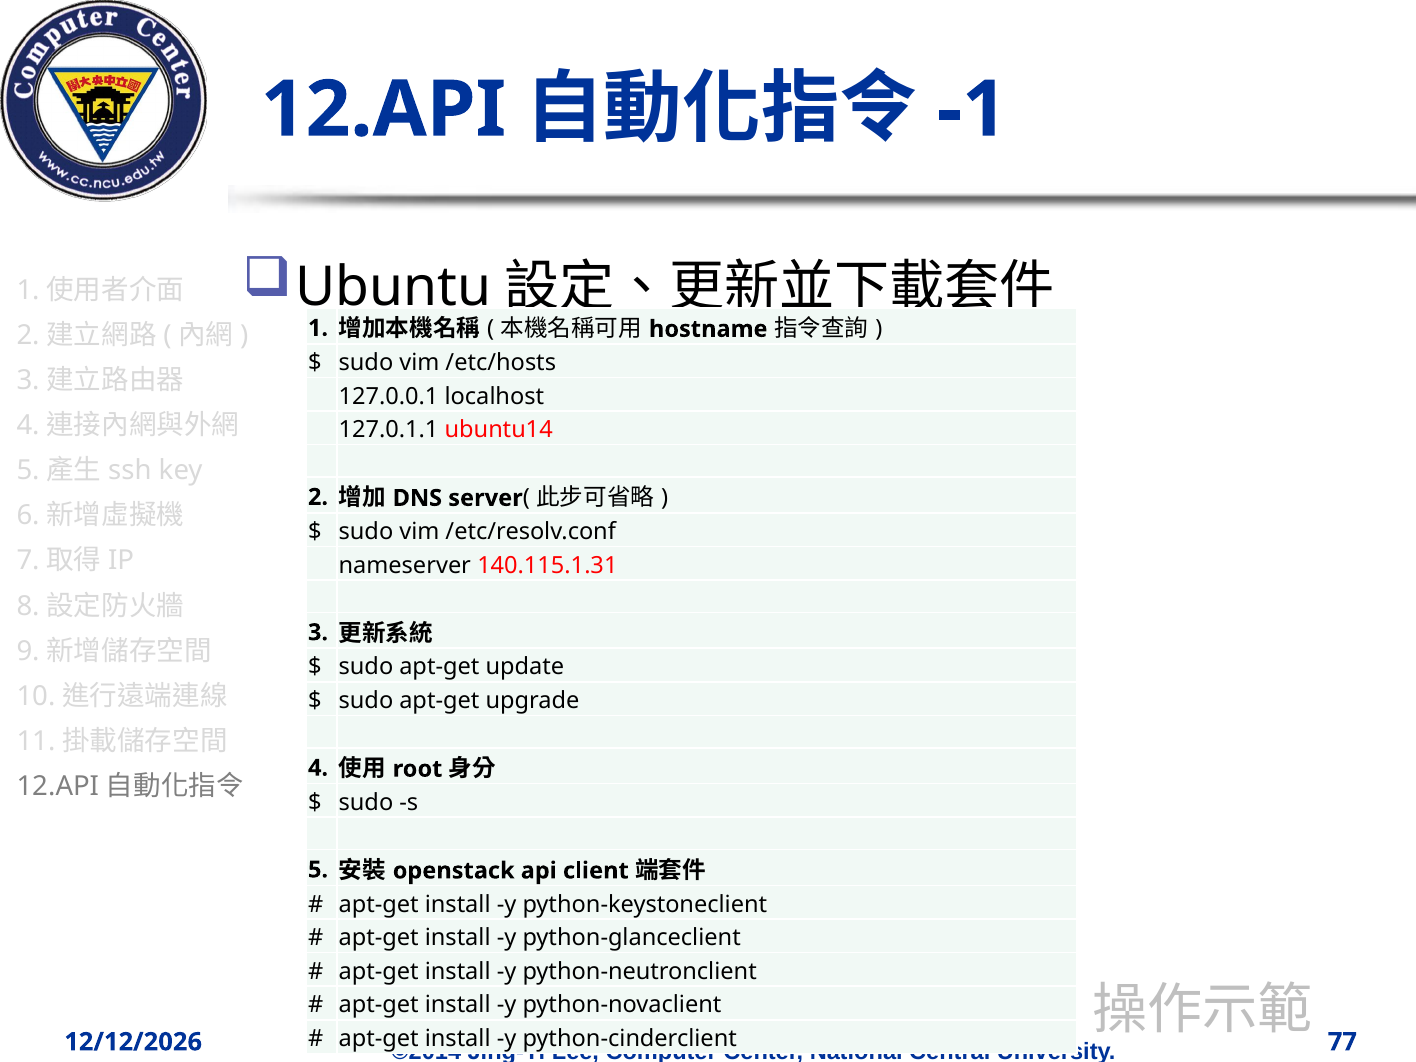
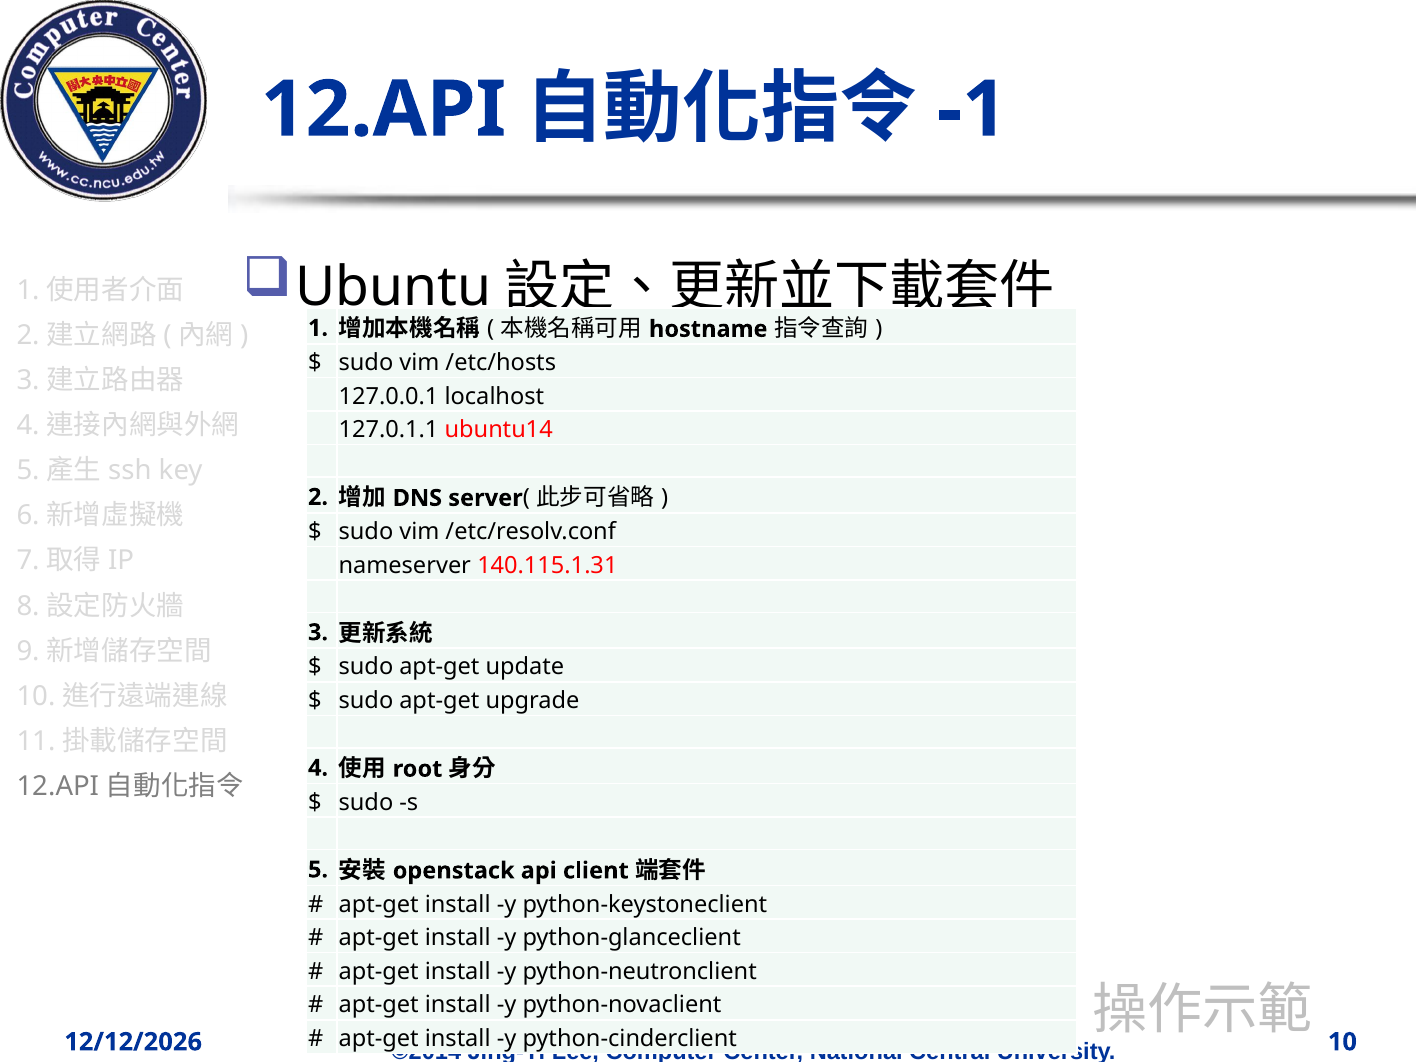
77: 77 -> 10 (1342, 1042)
